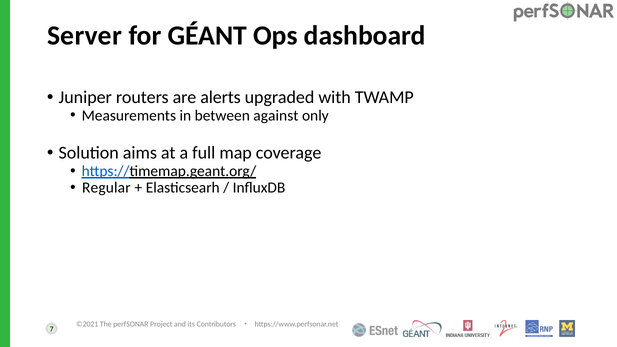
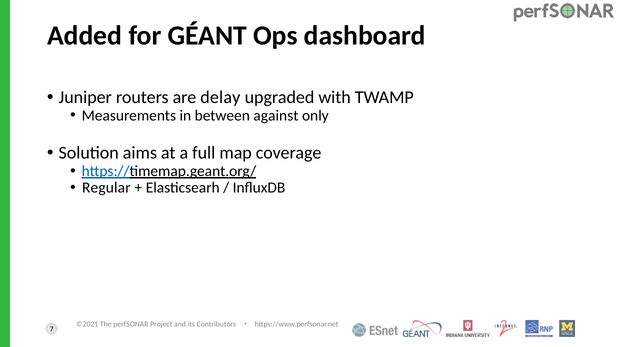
Server: Server -> Added (85, 36)
alerts: alerts -> delay (220, 97)
